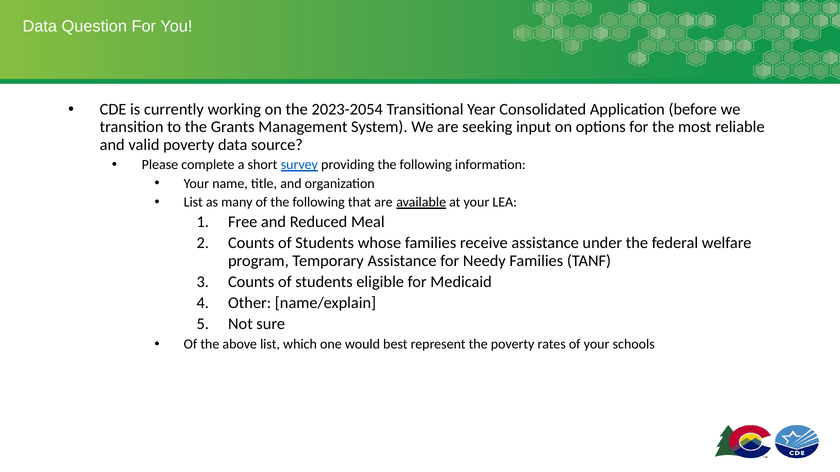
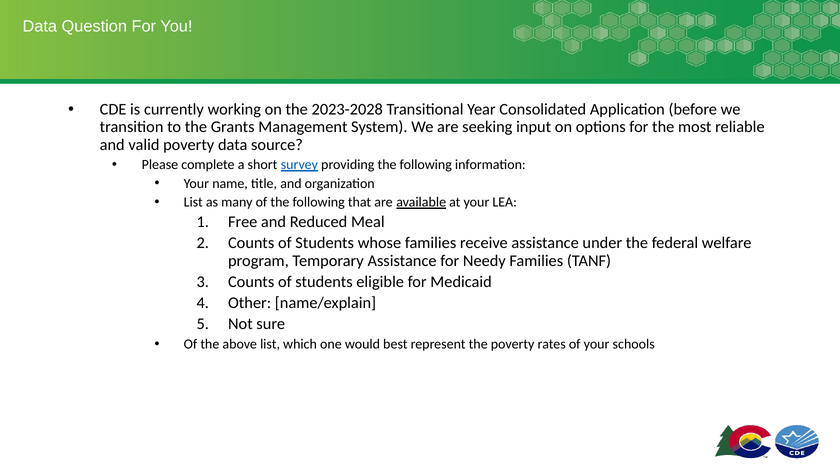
2023-2054: 2023-2054 -> 2023-2028 (347, 110)
